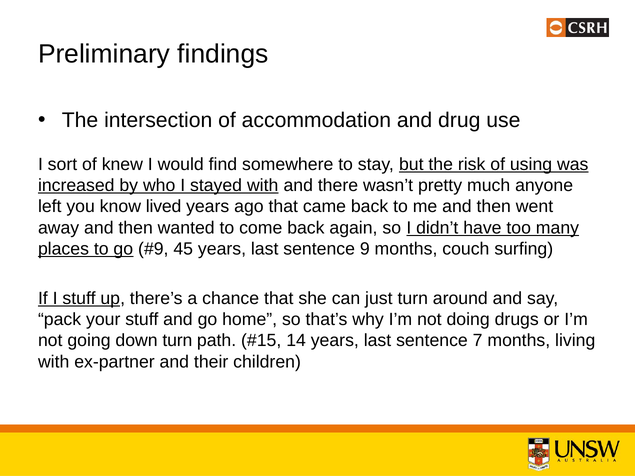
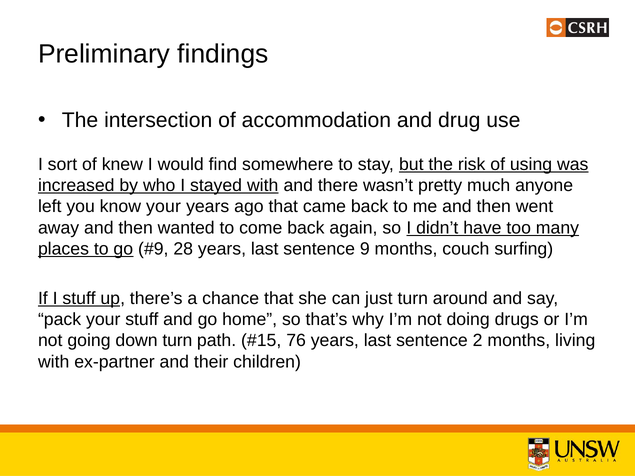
know lived: lived -> your (163, 207)
45: 45 -> 28 (183, 249)
14: 14 -> 76 (296, 341)
7: 7 -> 2 (478, 341)
